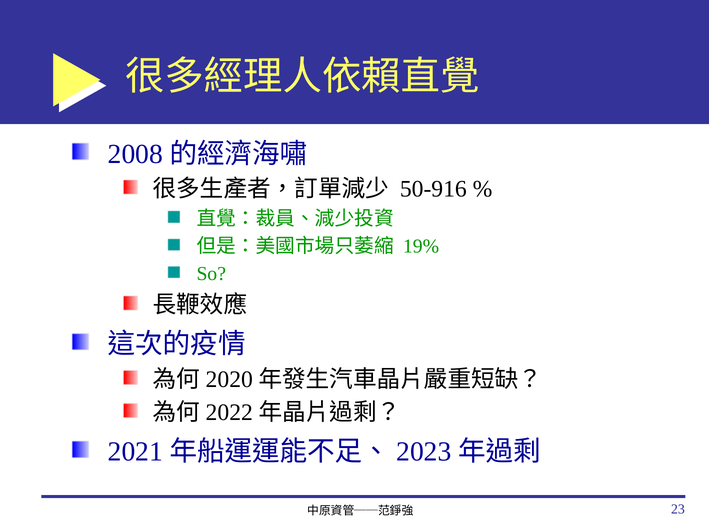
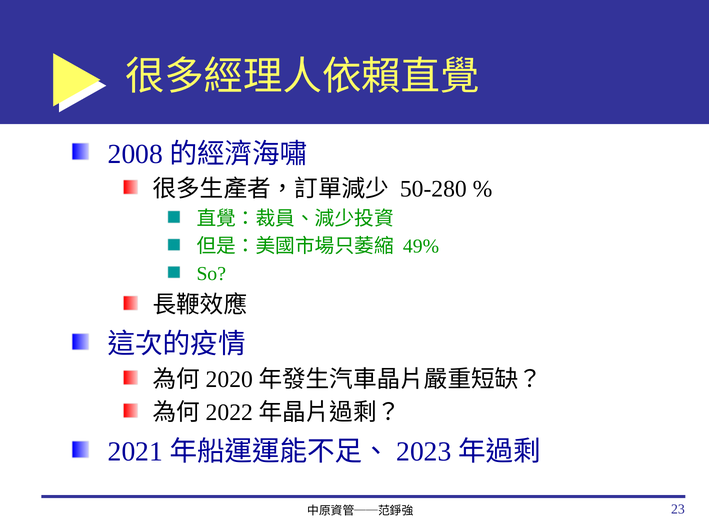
50-916: 50-916 -> 50-280 (433, 189)
19%: 19% -> 49% (421, 246)
